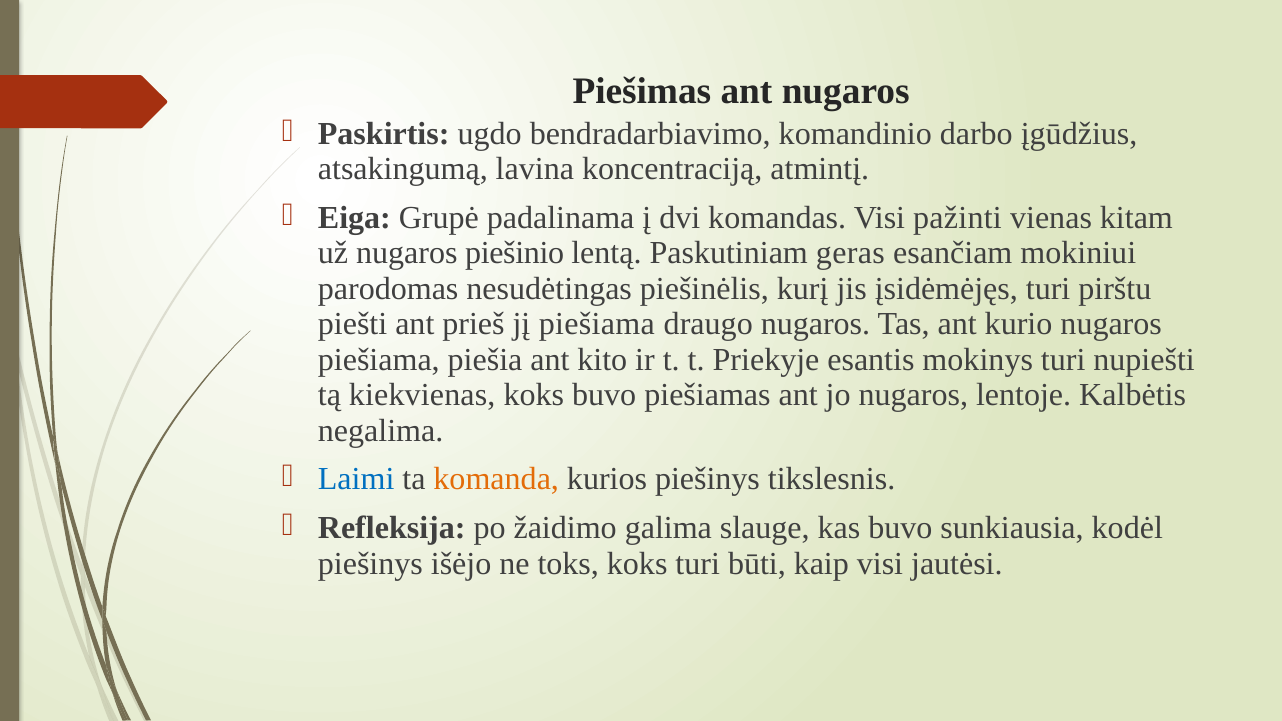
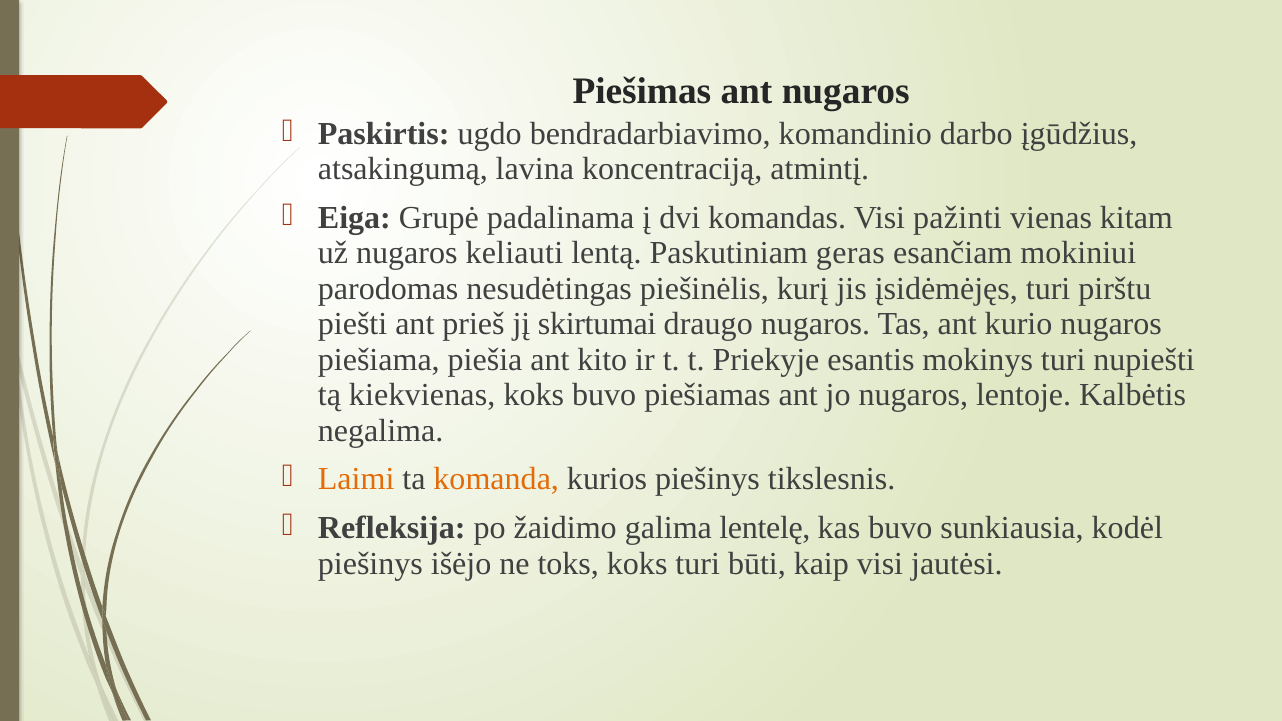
piešinio: piešinio -> keliauti (514, 253)
jį piešiama: piešiama -> skirtumai (597, 324)
Laimi colour: blue -> orange (356, 479)
slauge: slauge -> lentelę (765, 528)
